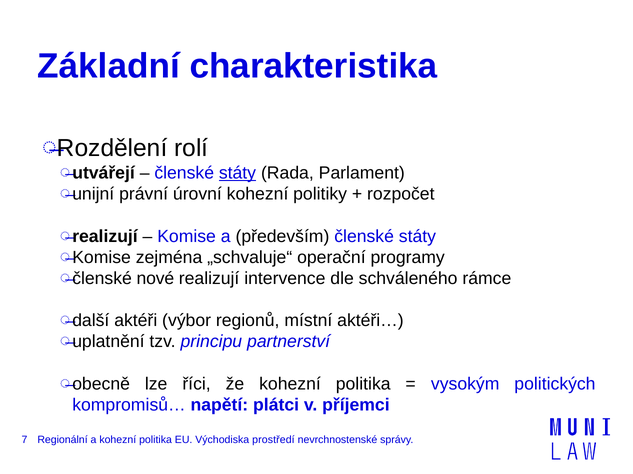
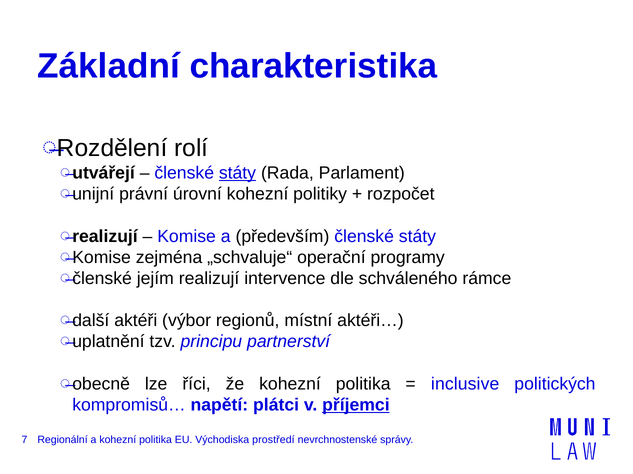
nové: nové -> jejím (155, 279)
vysokým: vysokým -> inclusive (465, 384)
příjemci underline: none -> present (356, 405)
